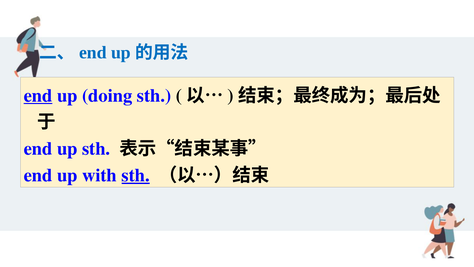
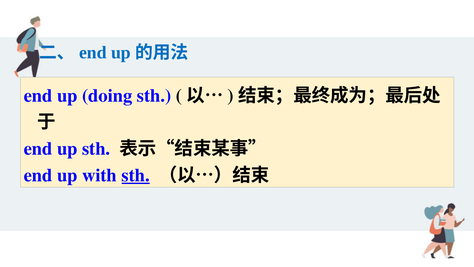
end underline: present -> none (38, 95)
